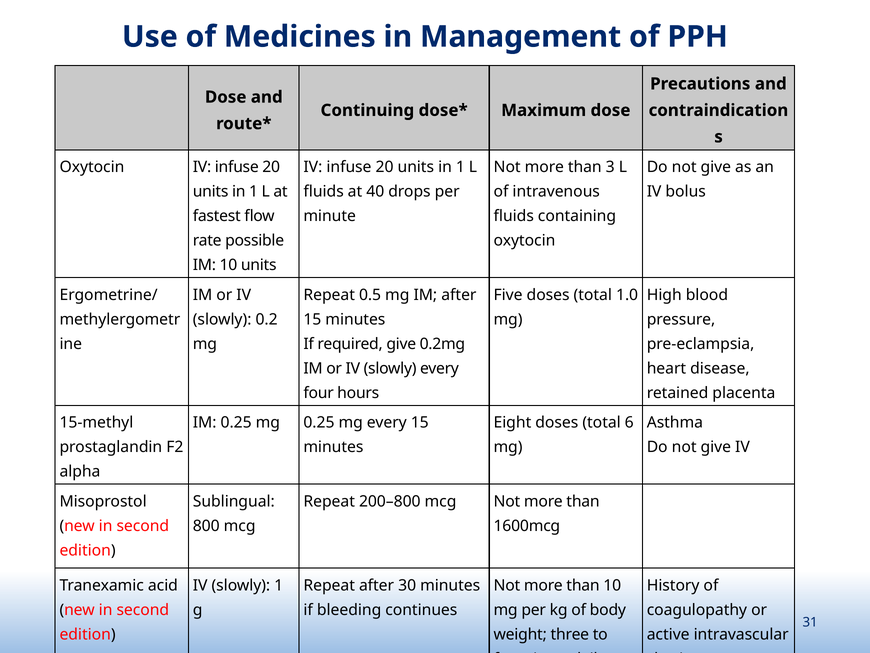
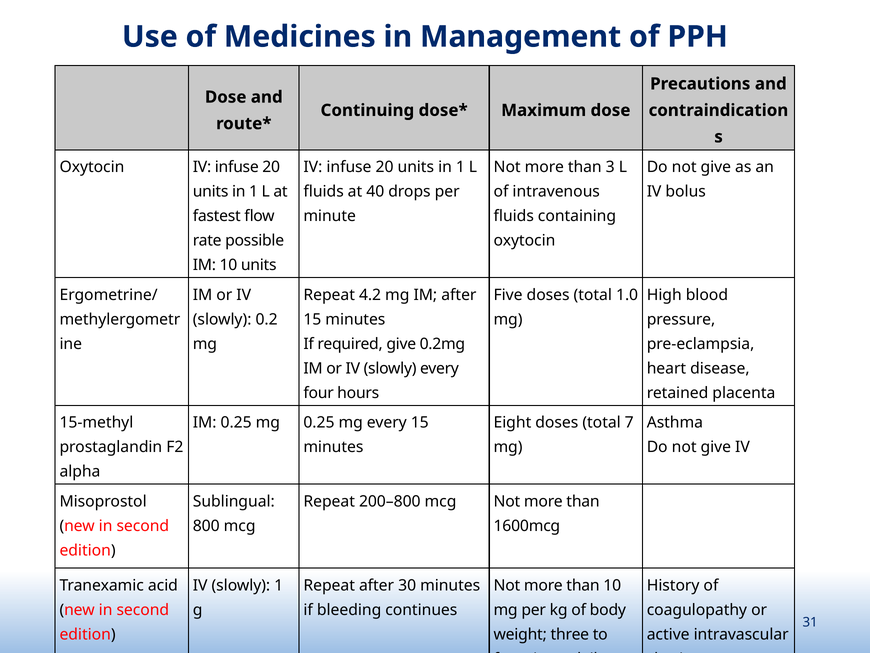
0.5: 0.5 -> 4.2 (370, 295)
6: 6 -> 7 (629, 422)
